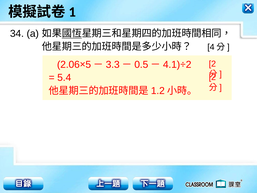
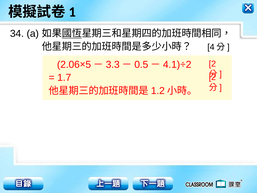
5.4: 5.4 -> 1.7 (64, 78)
